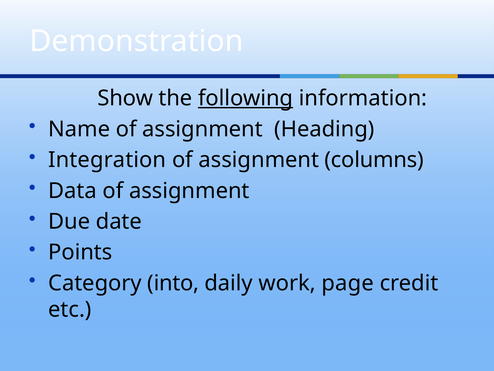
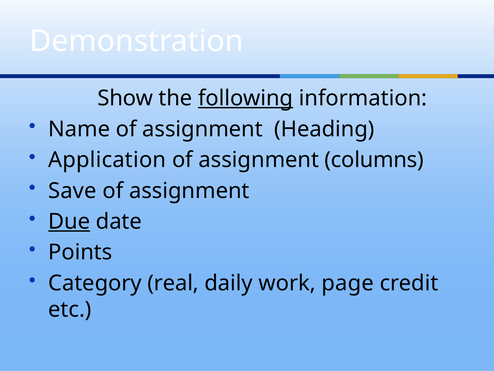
Integration: Integration -> Application (107, 160)
Data: Data -> Save (72, 191)
Due underline: none -> present (69, 221)
into: into -> real (173, 283)
